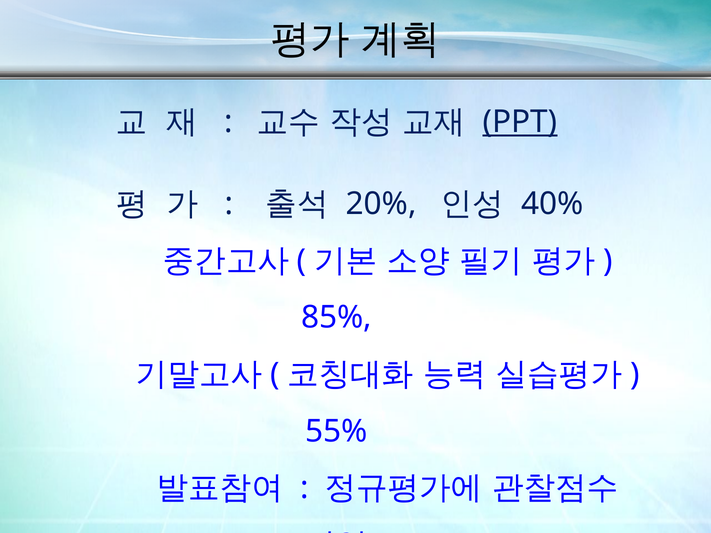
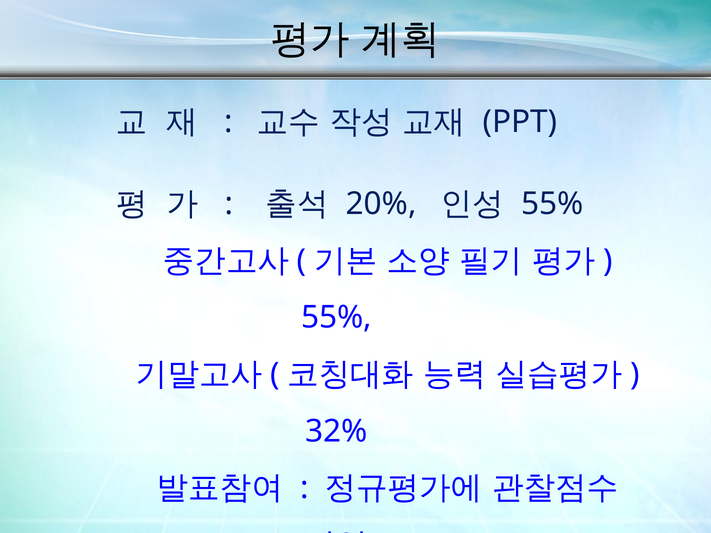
PPT underline: present -> none (520, 122)
40%: 40% -> 55% (552, 204)
85%: 85% -> 55% (337, 318)
55%: 55% -> 32% (337, 431)
